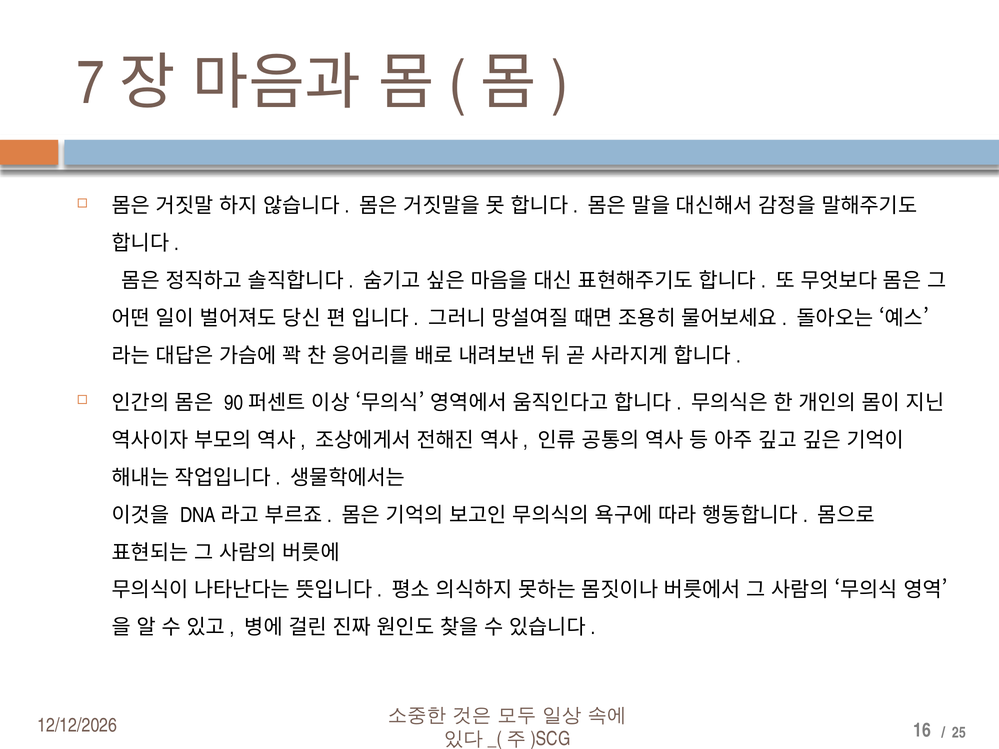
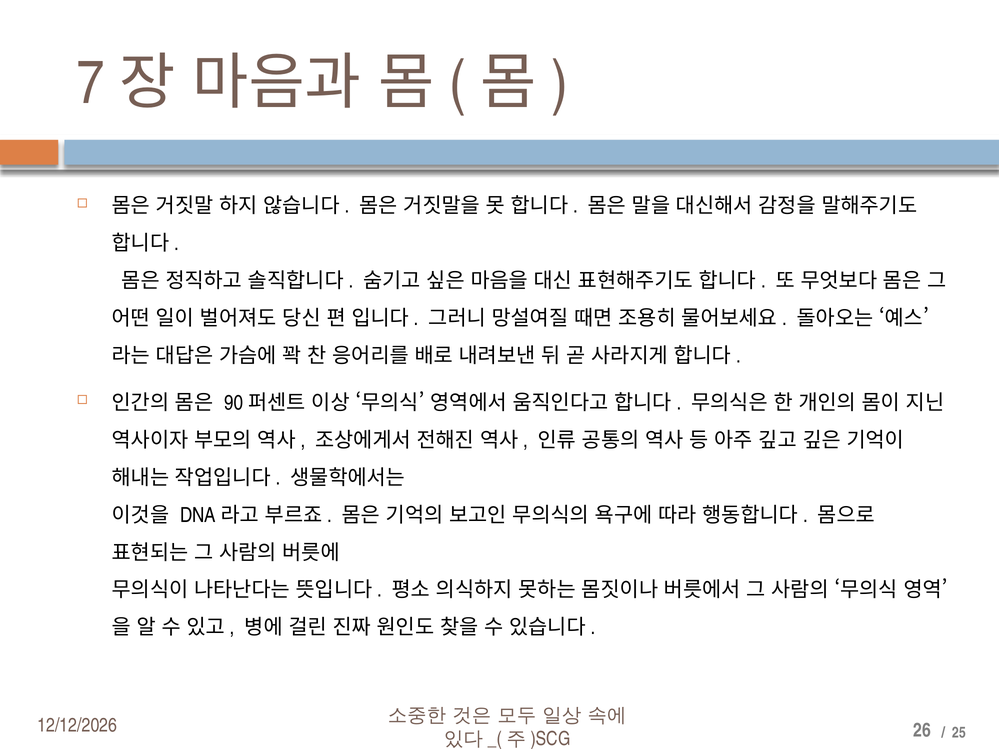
16: 16 -> 26 (922, 731)
